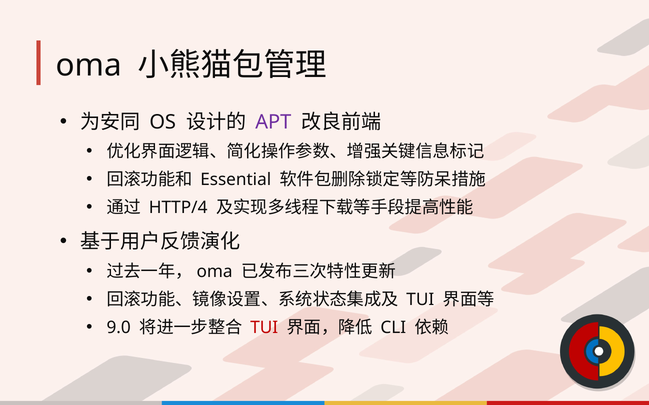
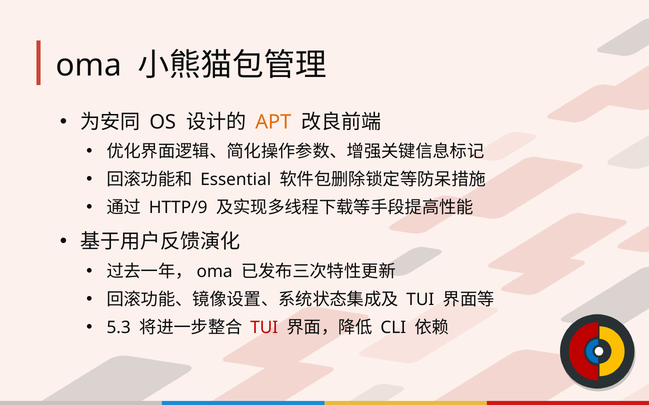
APT colour: purple -> orange (273, 122)
HTTP/4: HTTP/4 -> HTTP/9 (178, 208)
9.0: 9.0 -> 5.3 (119, 328)
